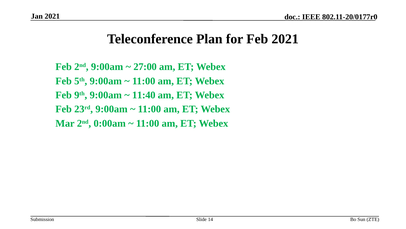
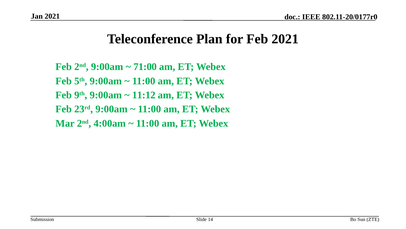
27:00: 27:00 -> 71:00 (145, 67)
11:40: 11:40 -> 11:12 (144, 95)
0:00am: 0:00am -> 4:00am (110, 123)
